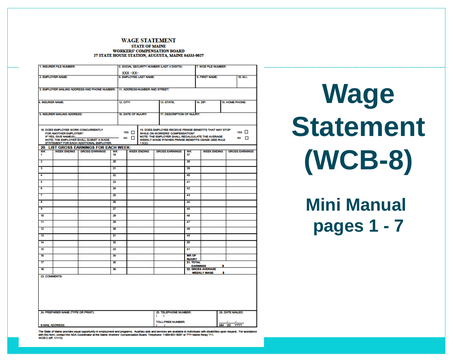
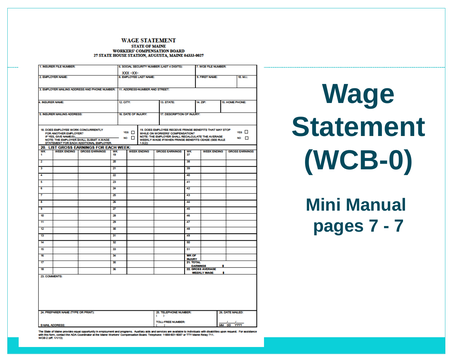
WCB-8: WCB-8 -> WCB-0 (359, 161)
pages 1: 1 -> 7 (374, 226)
